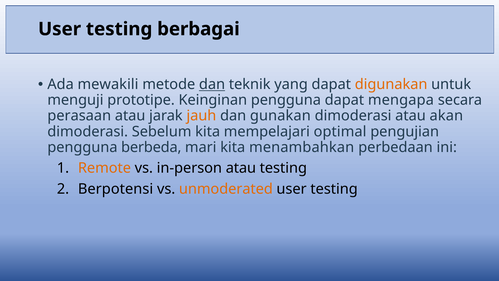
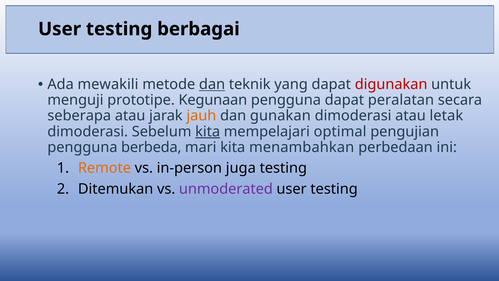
digunakan colour: orange -> red (391, 84)
Keinginan: Keinginan -> Kegunaan (213, 100)
mengapa: mengapa -> peralatan (401, 100)
perasaan: perasaan -> seberapa (79, 116)
akan: akan -> letak (446, 116)
kita underline: none -> present (208, 131)
in-person atau: atau -> juga (241, 168)
Berpotensi: Berpotensi -> Ditemukan (116, 189)
unmoderated colour: orange -> purple (226, 189)
